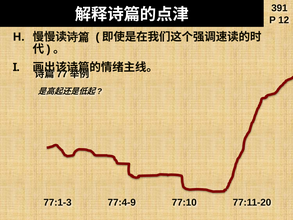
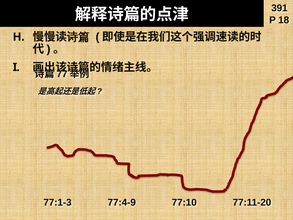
12: 12 -> 18 (284, 20)
